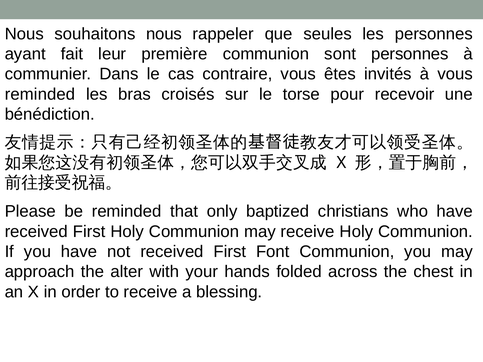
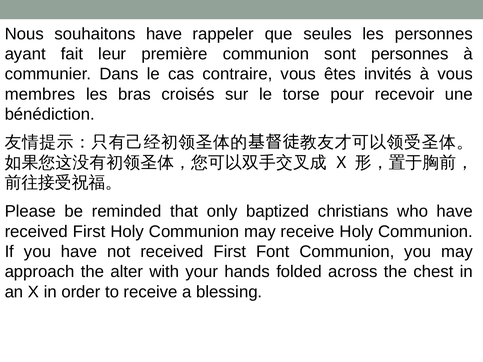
souhaitons nous: nous -> have (164, 34)
reminded: reminded -> membres (40, 94)
